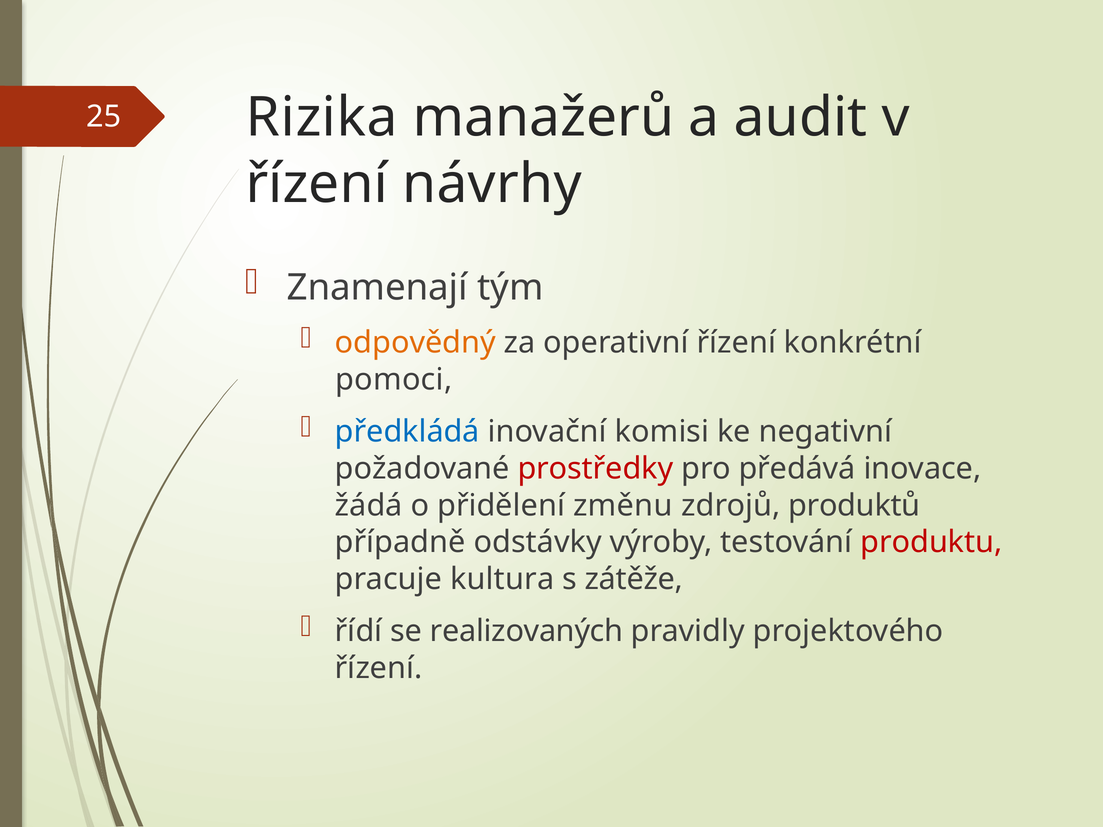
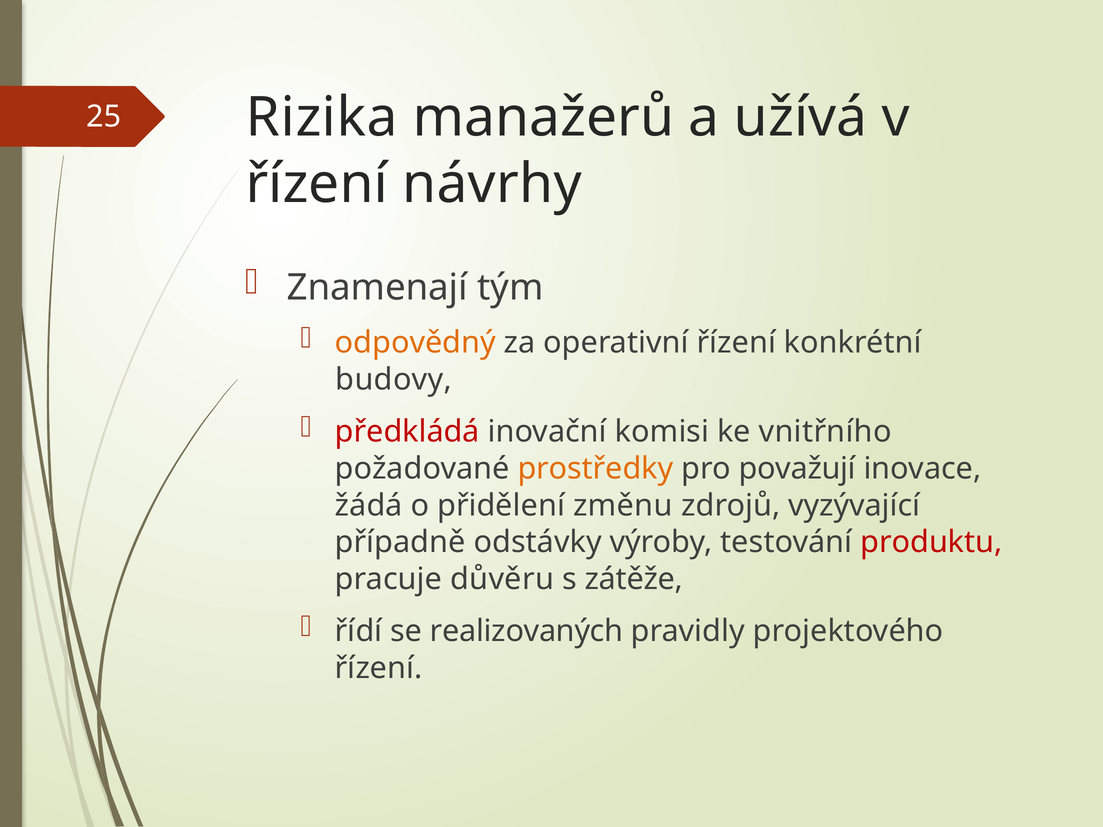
audit: audit -> užívá (801, 118)
pomoci: pomoci -> budovy (394, 380)
předkládá colour: blue -> red (407, 432)
negativní: negativní -> vnitřního (825, 432)
prostředky colour: red -> orange (595, 469)
předává: předává -> považují (797, 469)
produktů: produktů -> vyzývající (854, 506)
kultura: kultura -> důvěru (502, 579)
